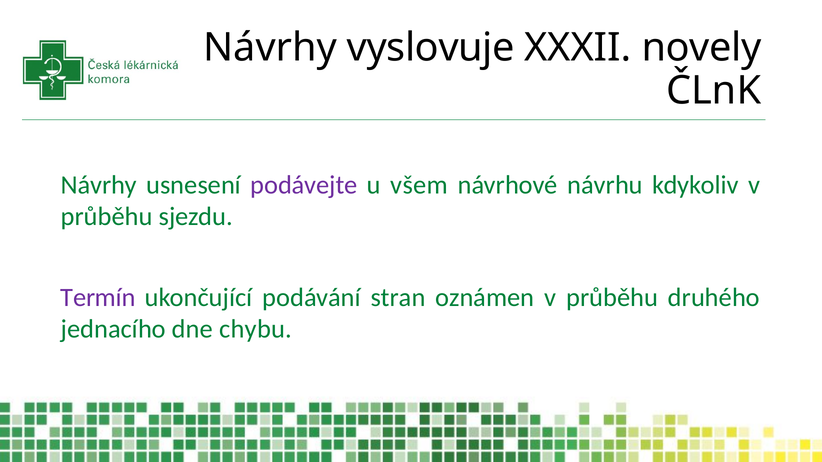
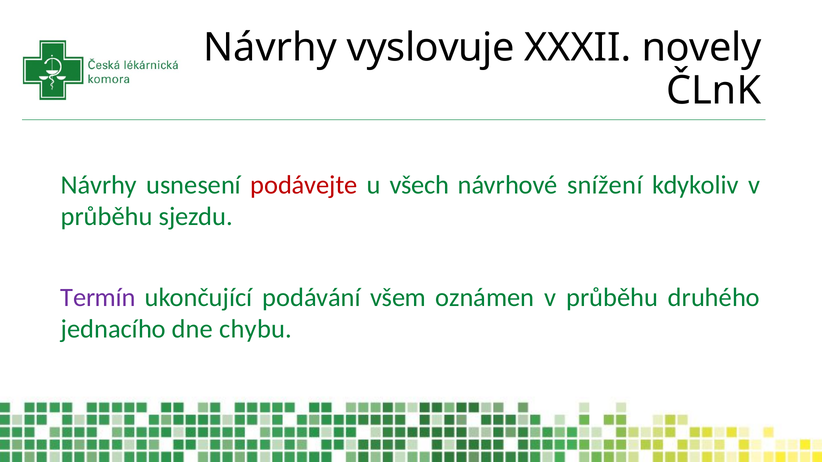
podávejte colour: purple -> red (304, 185)
všem: všem -> všech (419, 185)
návrhu: návrhu -> snížení (605, 185)
stran: stran -> všem (398, 298)
